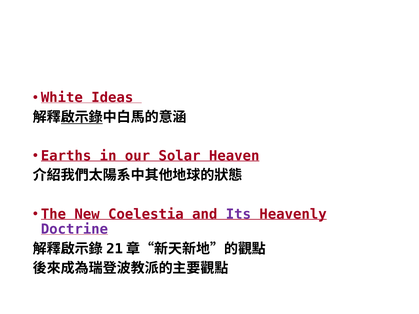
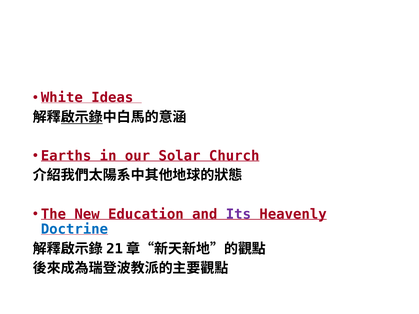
Heaven: Heaven -> Church (234, 156)
Coelestia: Coelestia -> Education (146, 214)
Doctrine colour: purple -> blue (74, 230)
